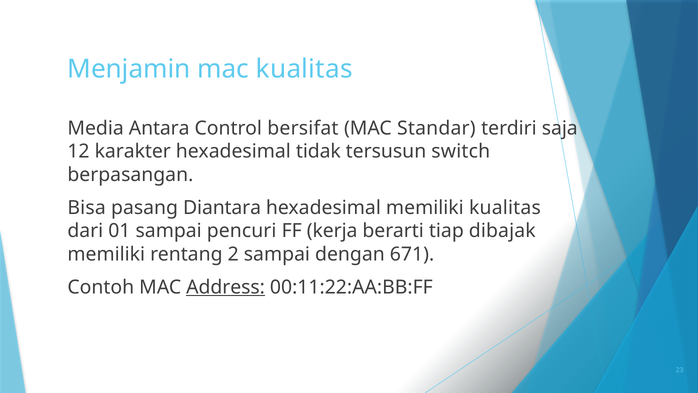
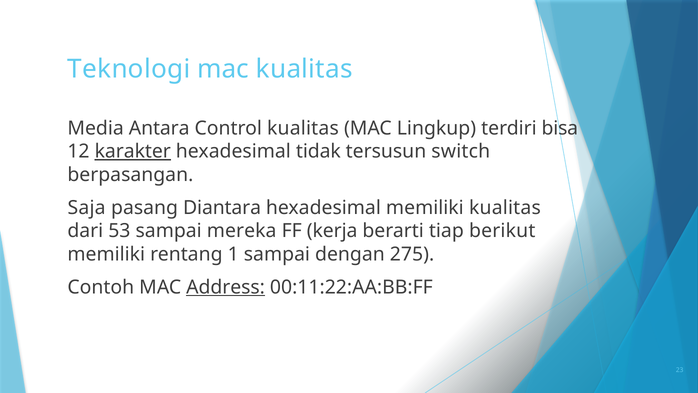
Menjamin: Menjamin -> Teknologi (129, 69)
Control bersifat: bersifat -> kualitas (303, 128)
Standar: Standar -> Lingkup (436, 128)
saja: saja -> bisa (560, 128)
karakter underline: none -> present (133, 151)
Bisa: Bisa -> Saja (87, 208)
01: 01 -> 53 (119, 231)
pencuri: pencuri -> mereka (242, 231)
dibajak: dibajak -> berikut (502, 231)
2: 2 -> 1 (233, 254)
671: 671 -> 275 (412, 254)
